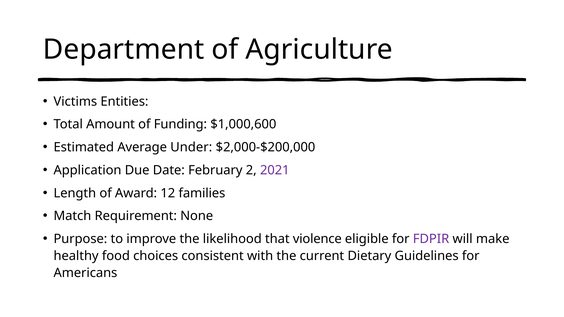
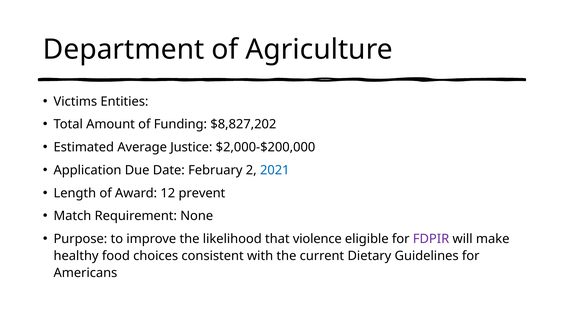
$1,000,600: $1,000,600 -> $8,827,202 (243, 124)
Under: Under -> Justice (191, 147)
2021 colour: purple -> blue (275, 170)
families: families -> prevent (202, 193)
